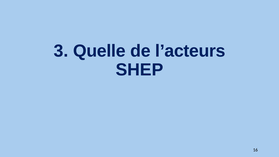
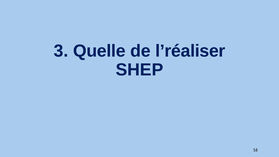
l’acteurs: l’acteurs -> l’réaliser (190, 51)
